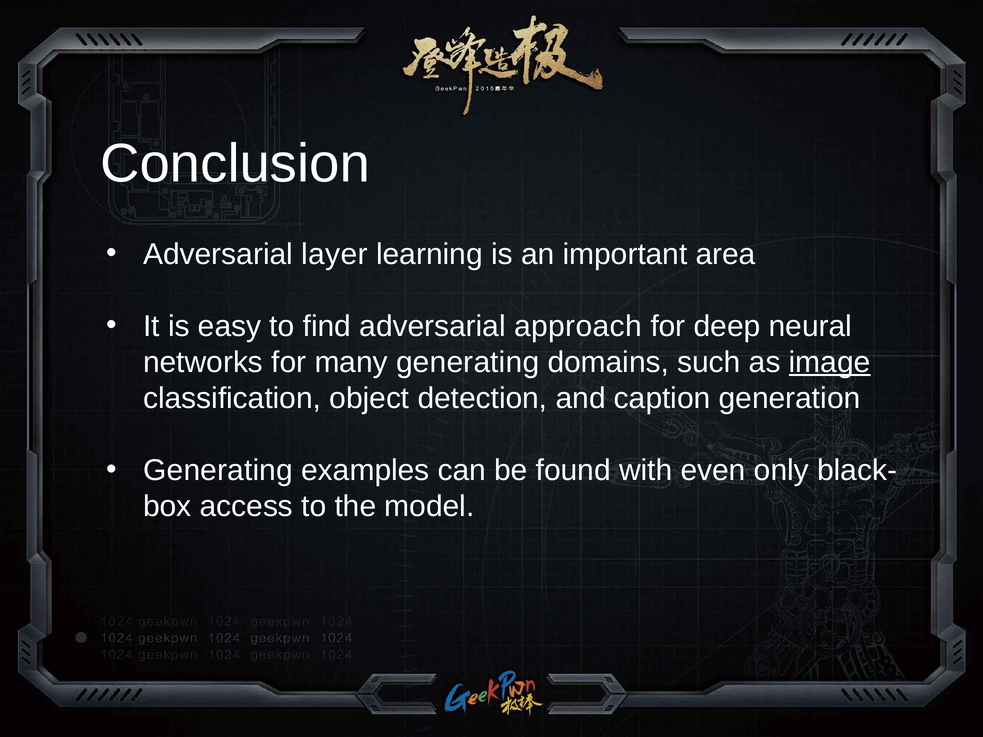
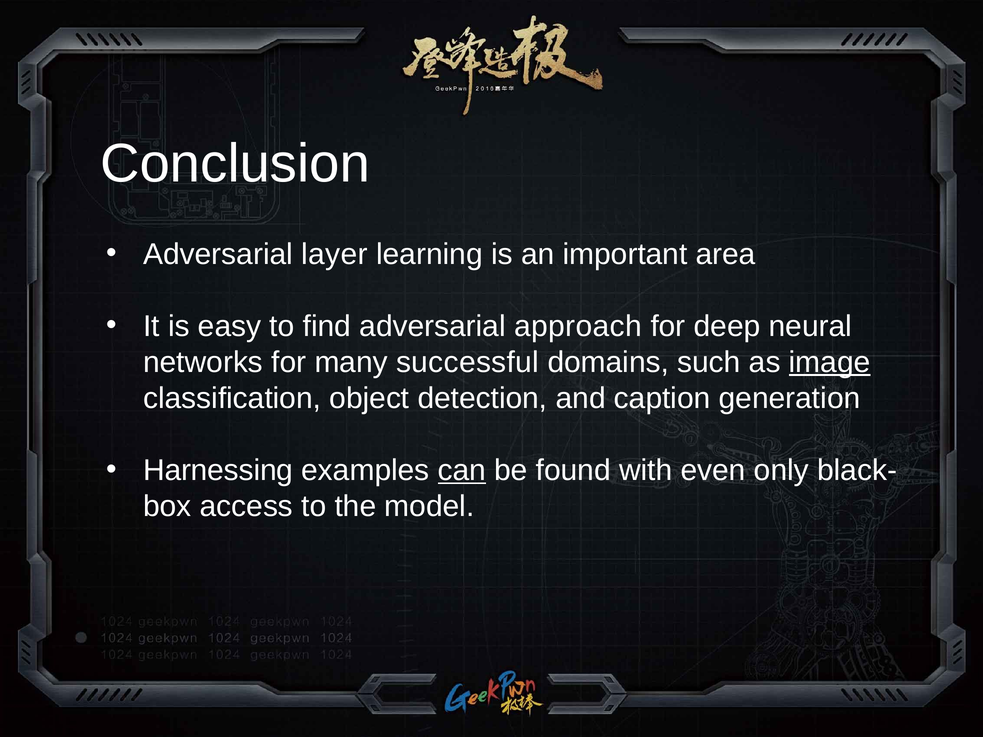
many generating: generating -> successful (468, 362)
Generating: Generating -> Harnessing (218, 470)
can underline: none -> present (462, 470)
